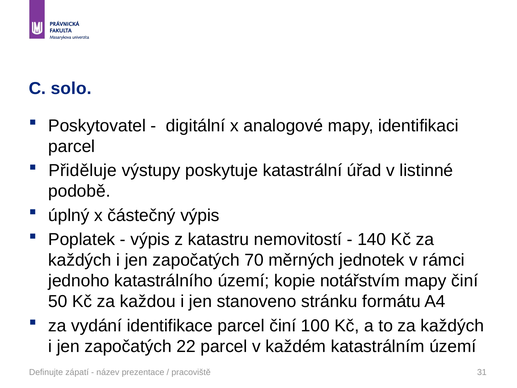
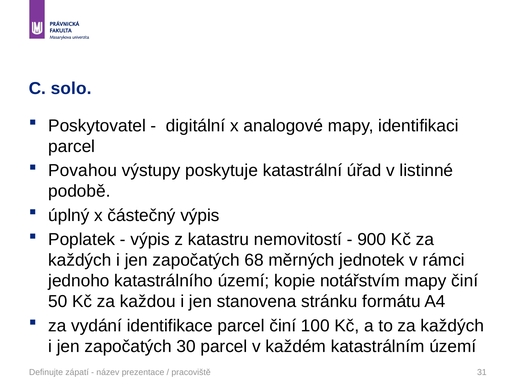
Přiděluje: Přiděluje -> Povahou (83, 170)
140: 140 -> 900 (372, 239)
70: 70 -> 68 (254, 260)
stanoveno: stanoveno -> stanovena (256, 301)
22: 22 -> 30 (186, 346)
